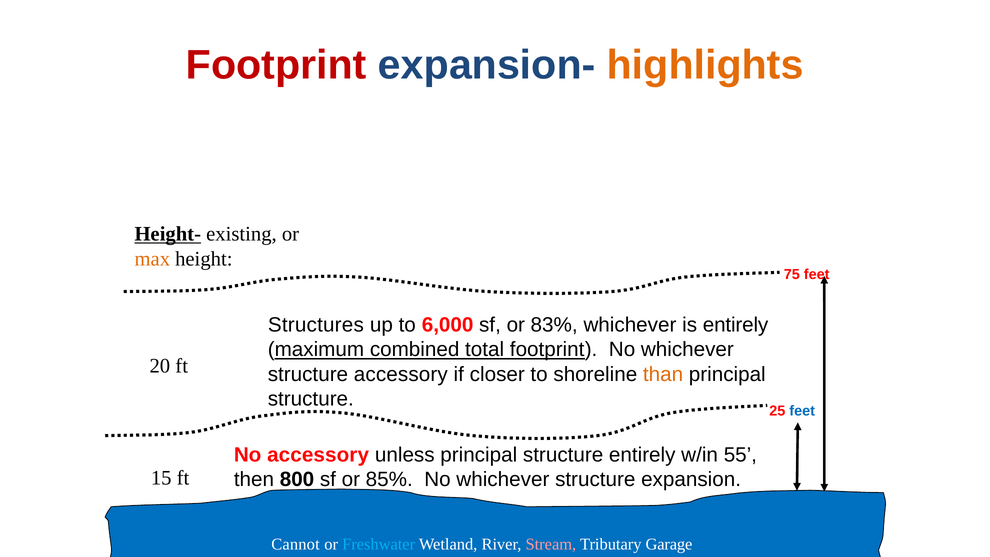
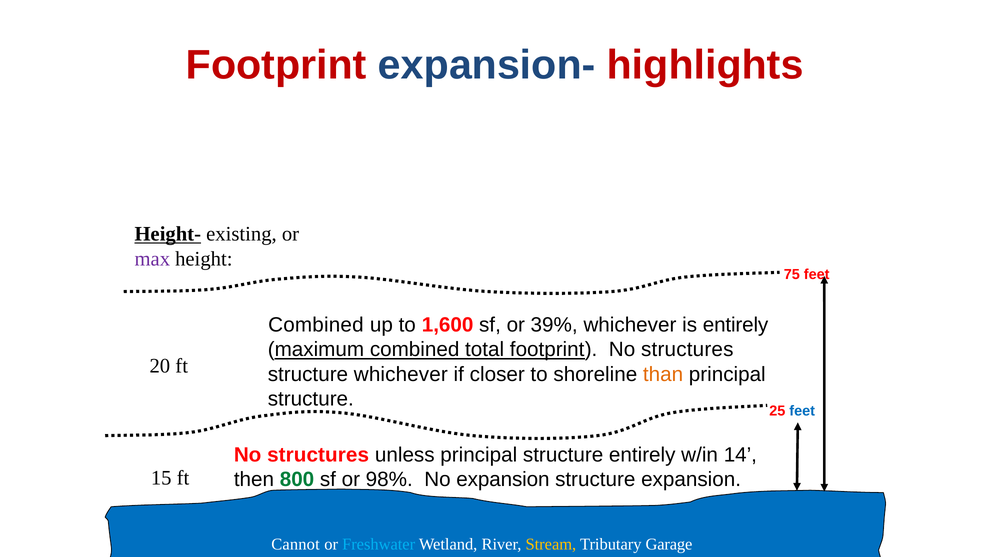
highlights colour: orange -> red (705, 65)
max colour: orange -> purple (152, 259)
Structures: Structures -> Combined (316, 325)
6,000: 6,000 -> 1,600 (448, 325)
83%: 83% -> 39% (554, 325)
footprint No whichever: whichever -> structures (687, 350)
structure accessory: accessory -> whichever (401, 374)
accessory: accessory -> structures (318, 455)
55: 55 -> 14 (740, 455)
800 colour: black -> green (297, 480)
85%: 85% -> 98% (389, 480)
whichever: whichever -> expansion (503, 480)
Stream colour: pink -> yellow (551, 544)
